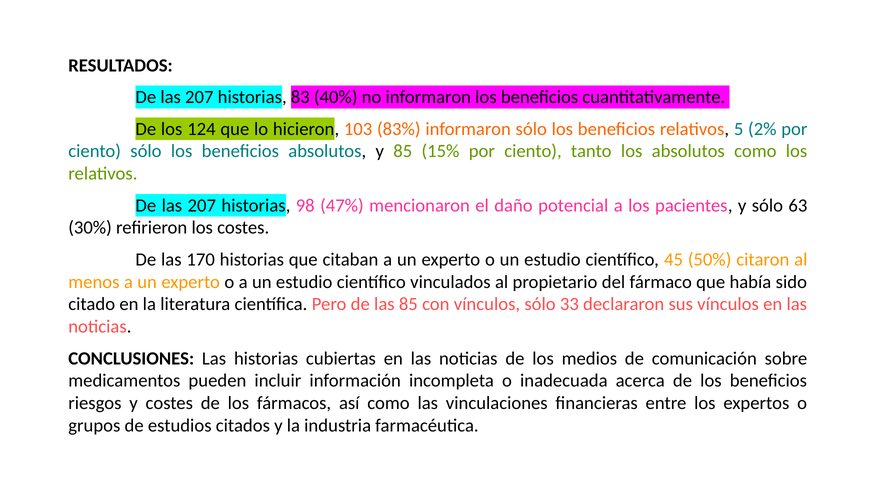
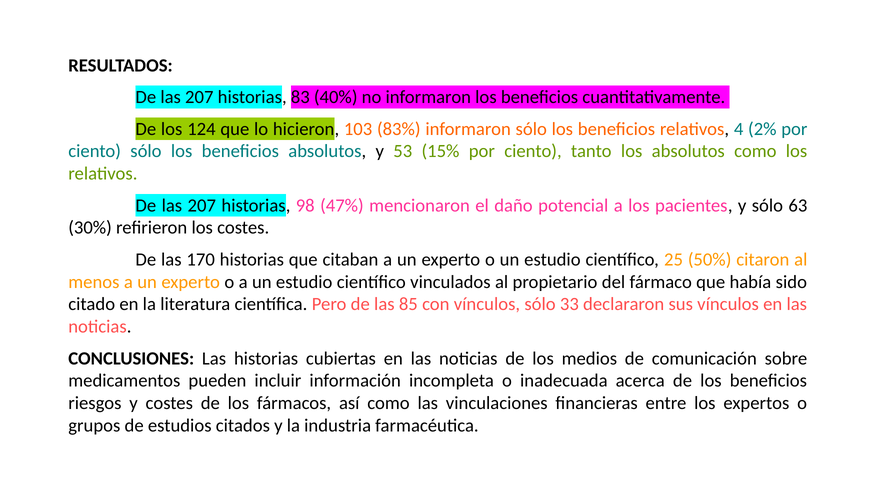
5: 5 -> 4 (739, 129)
y 85: 85 -> 53 (403, 151)
45: 45 -> 25 (674, 260)
